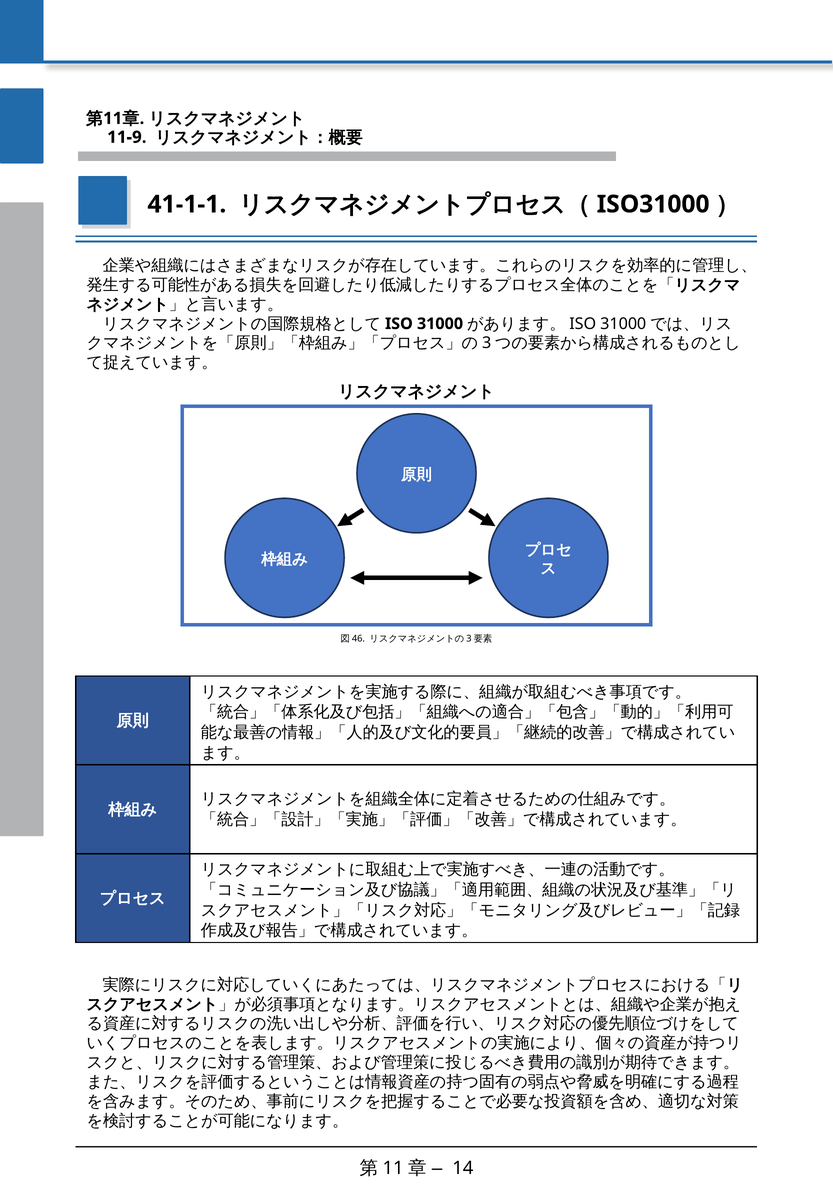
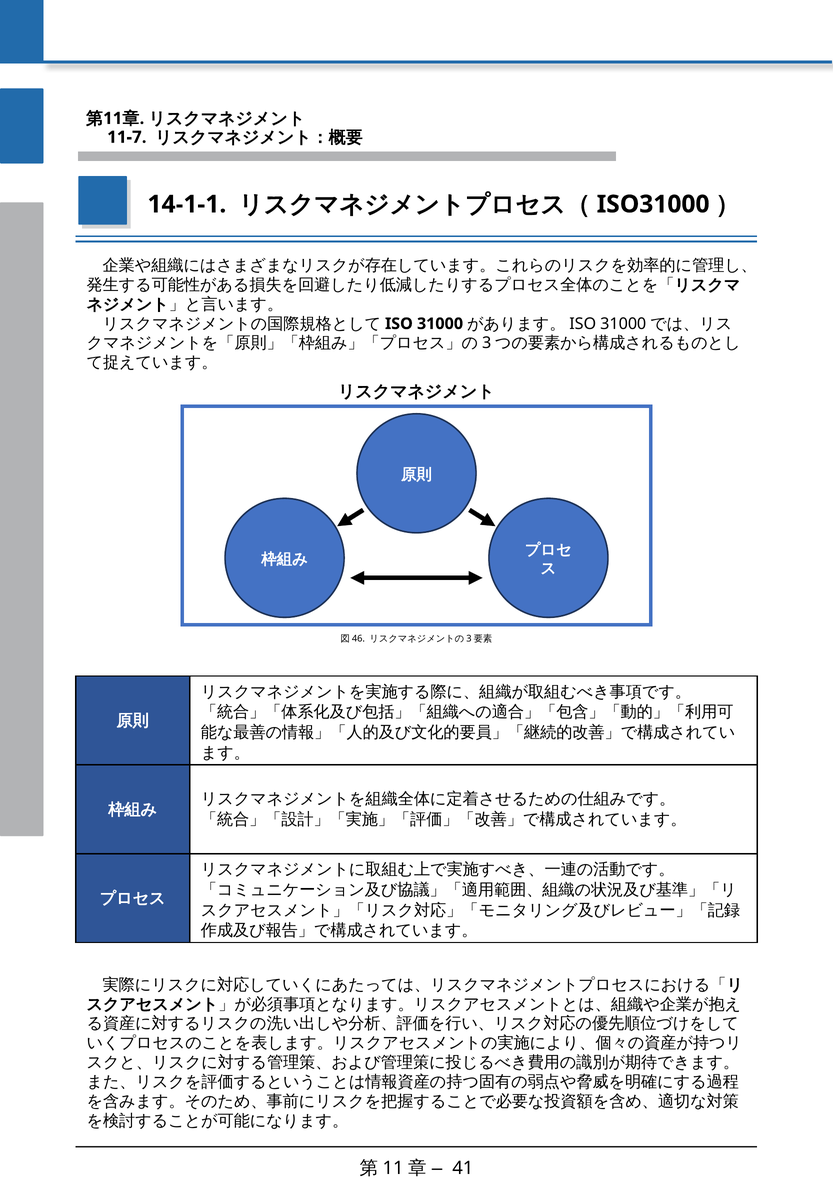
11-9: 11-9 -> 11-7 (127, 137)
41-1-1: 41-1-1 -> 14-1-1 (187, 204)
14: 14 -> 41 (463, 1168)
